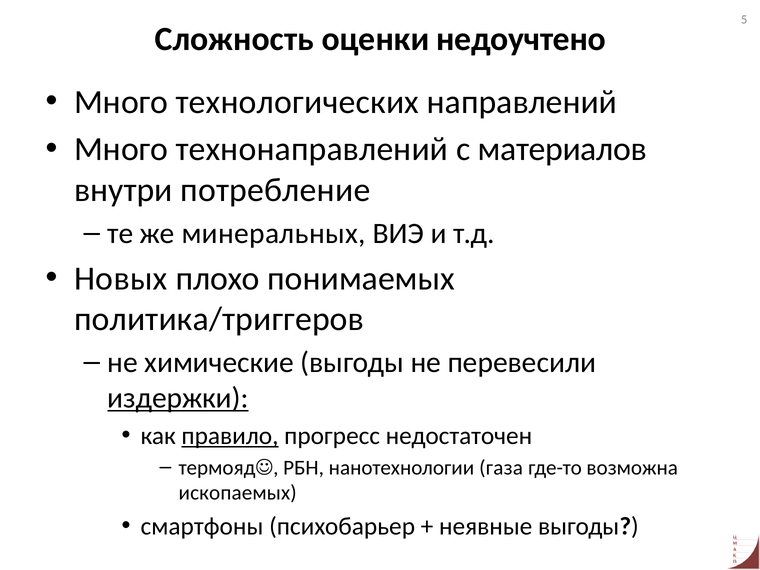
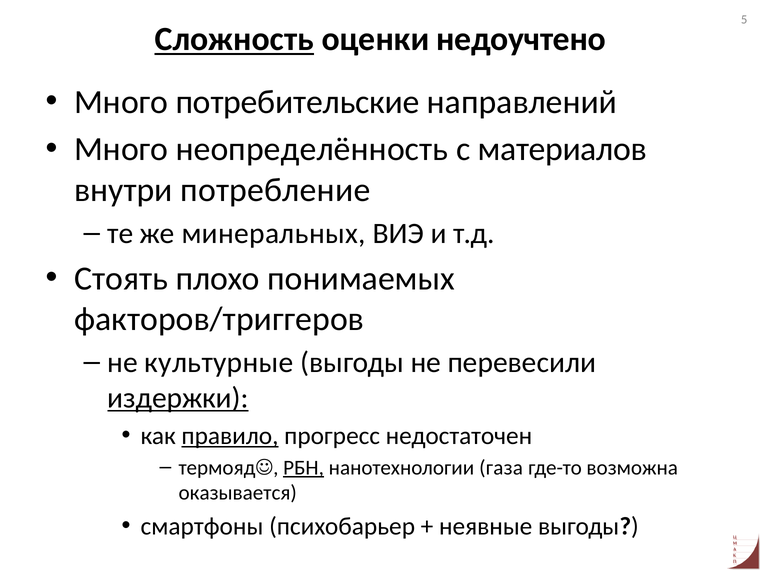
Сложность underline: none -> present (234, 39)
технологических: технологических -> потребительские (298, 102)
технонаправлений: технонаправлений -> неопределённость (312, 149)
Новых: Новых -> Стоять (121, 279)
политика/триггеров: политика/триггеров -> факторов/триггеров (219, 319)
химические: химические -> культурные (219, 363)
РБН underline: none -> present (304, 468)
ископаемых: ископаемых -> оказывается (238, 493)
